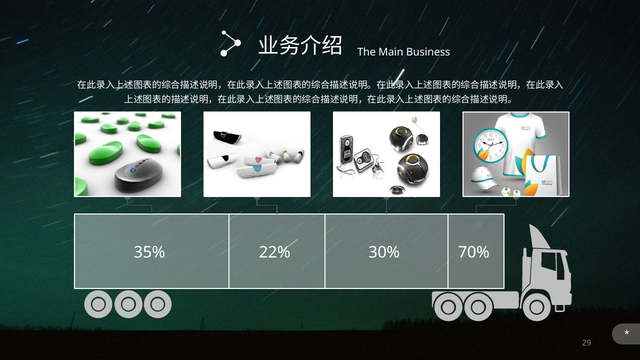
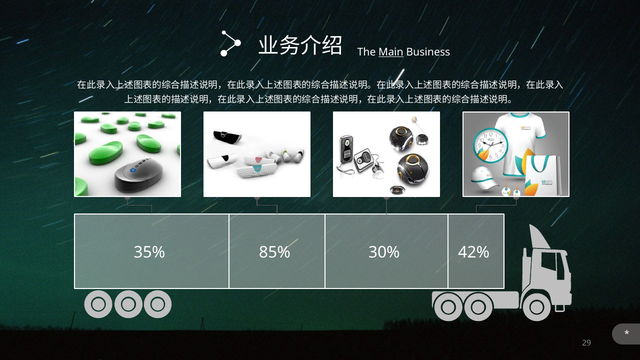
Main underline: none -> present (391, 52)
22%: 22% -> 85% (275, 252)
70%: 70% -> 42% (474, 252)
